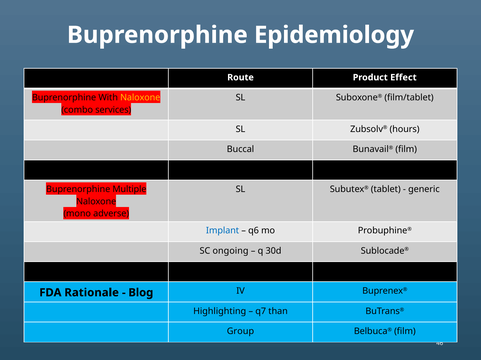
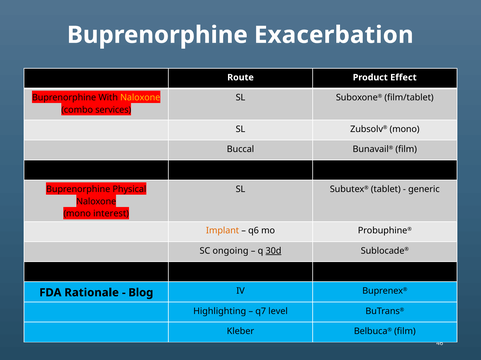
Epidemiology: Epidemiology -> Exacerbation (334, 35)
Zubsolv® hours: hours -> mono (405, 129)
Multiple: Multiple -> Physical (129, 190)
adverse: adverse -> interest (111, 214)
Implant colour: blue -> orange (223, 231)
30d underline: none -> present (273, 251)
than: than -> level (278, 312)
Group: Group -> Kleber (240, 332)
